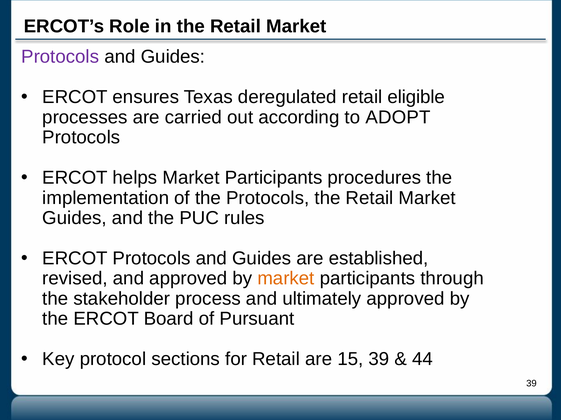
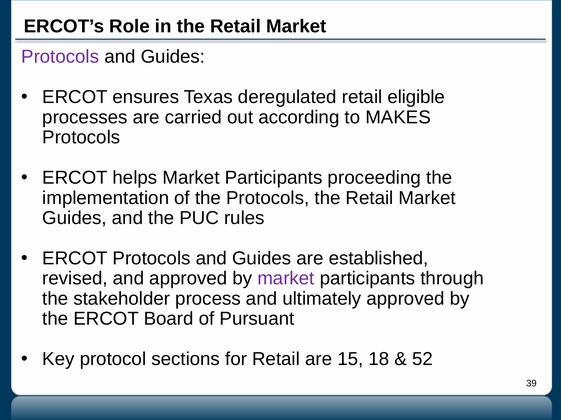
ADOPT: ADOPT -> MAKES (398, 117)
procedures: procedures -> proceeding (374, 178)
market colour: orange -> purple (286, 279)
15 39: 39 -> 18 (379, 360)
44: 44 -> 52 (423, 360)
